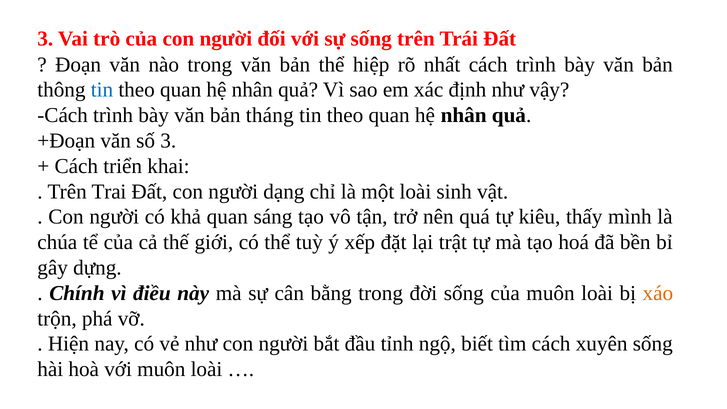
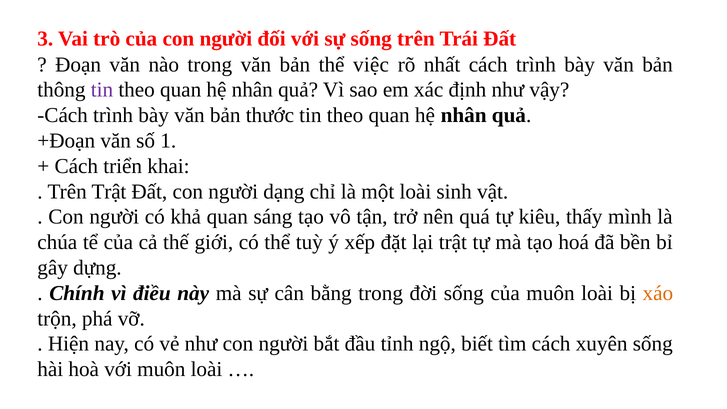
hiệp: hiệp -> việc (371, 65)
tin colour: blue -> purple (102, 90)
tháng: tháng -> thước (270, 115)
số 3: 3 -> 1 (168, 141)
Trên Trai: Trai -> Trật (109, 192)
